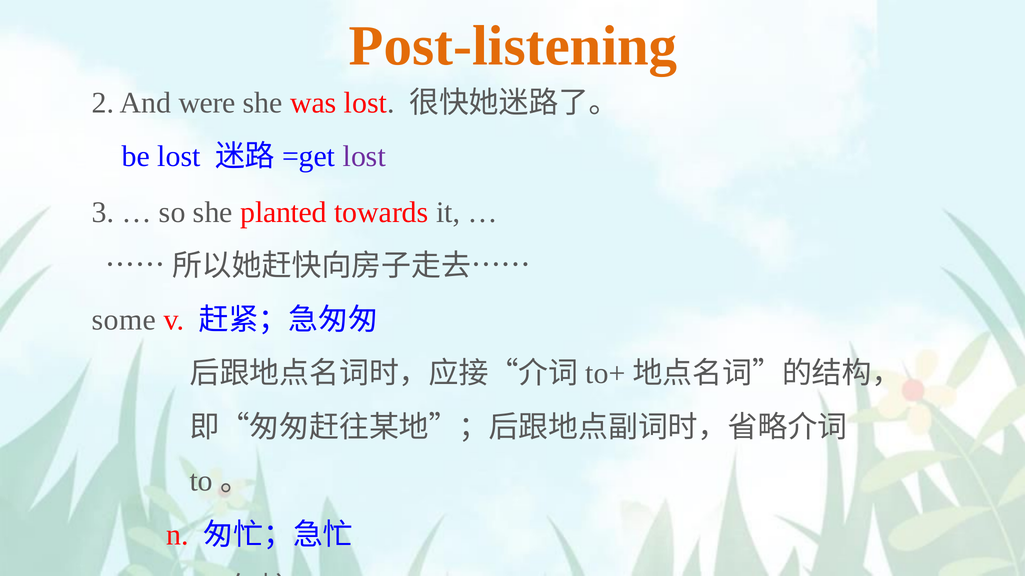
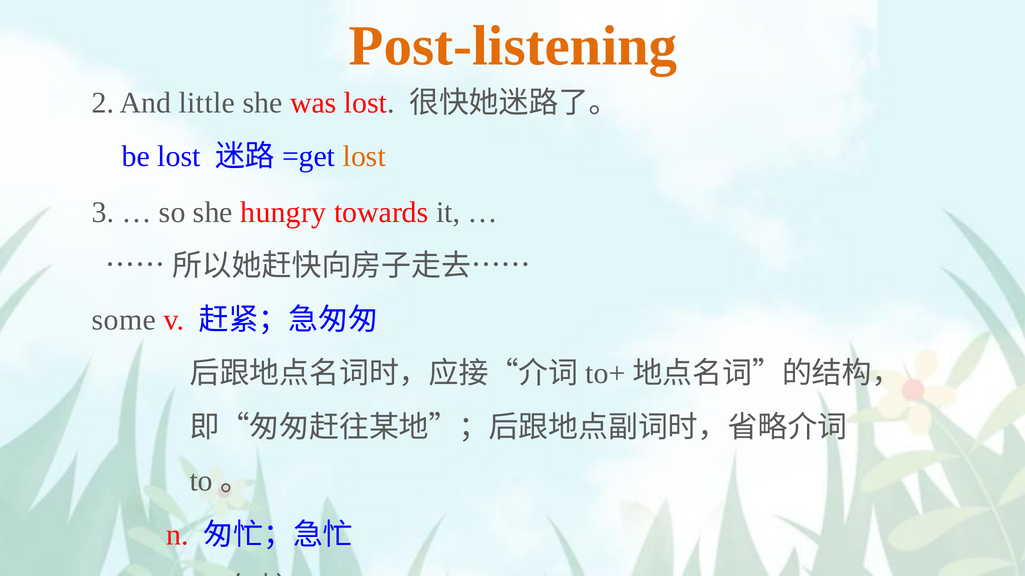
were: were -> little (207, 103)
lost colour: purple -> orange (364, 157)
planted: planted -> hungry (283, 213)
